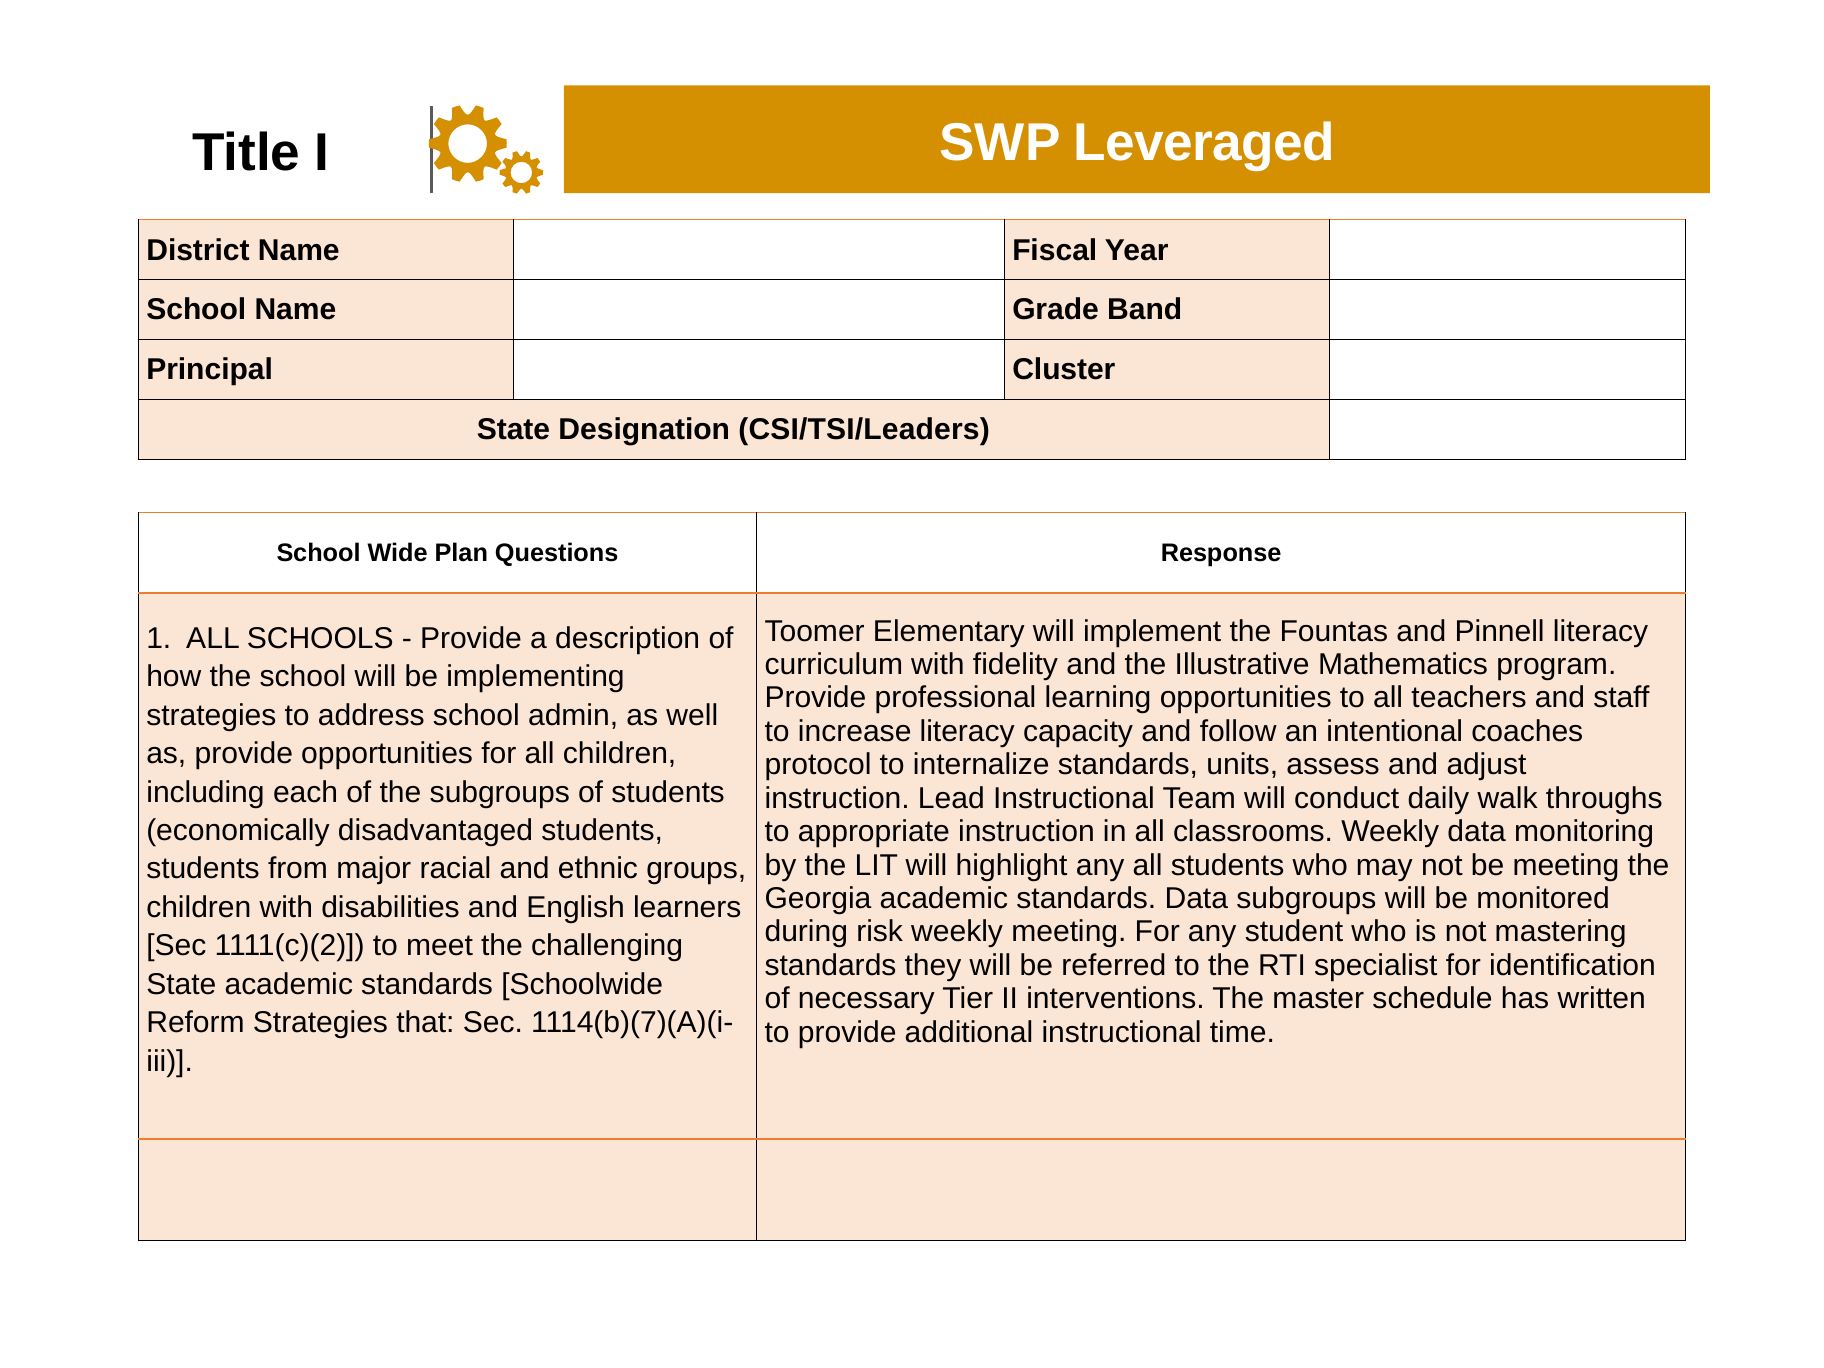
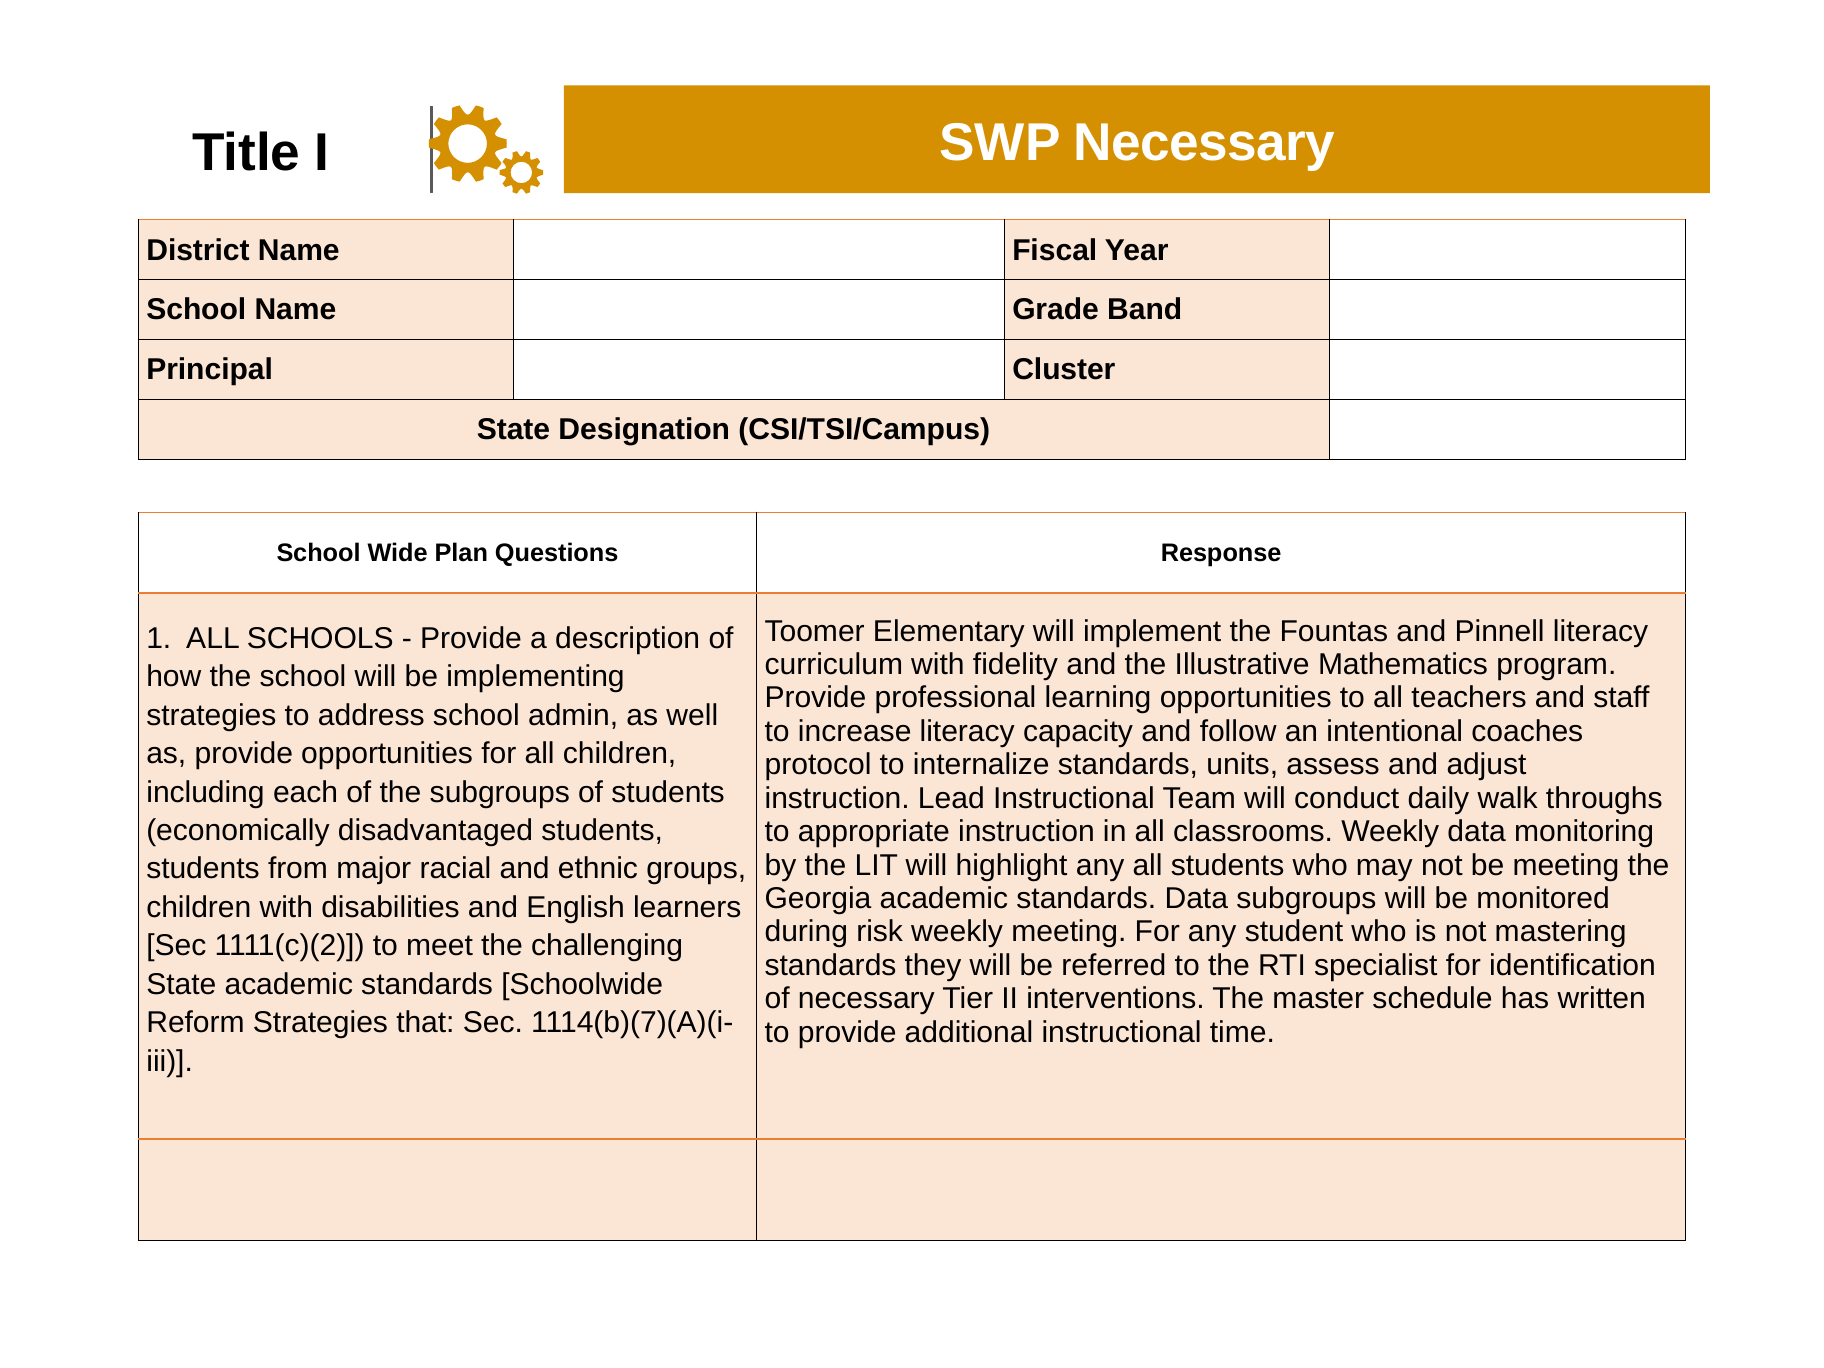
SWP Leveraged: Leveraged -> Necessary (1204, 143)
CSI/TSI/Leaders: CSI/TSI/Leaders -> CSI/TSI/Campus (864, 430)
